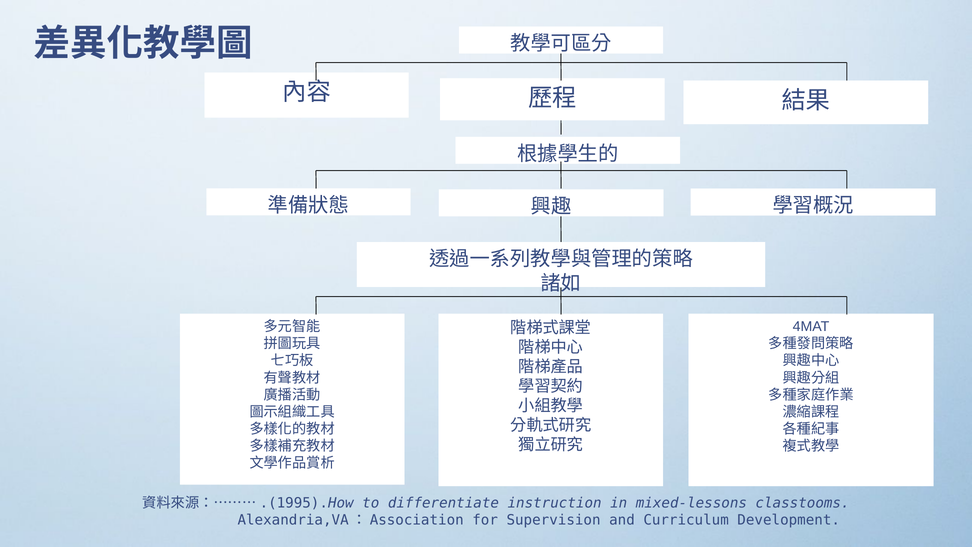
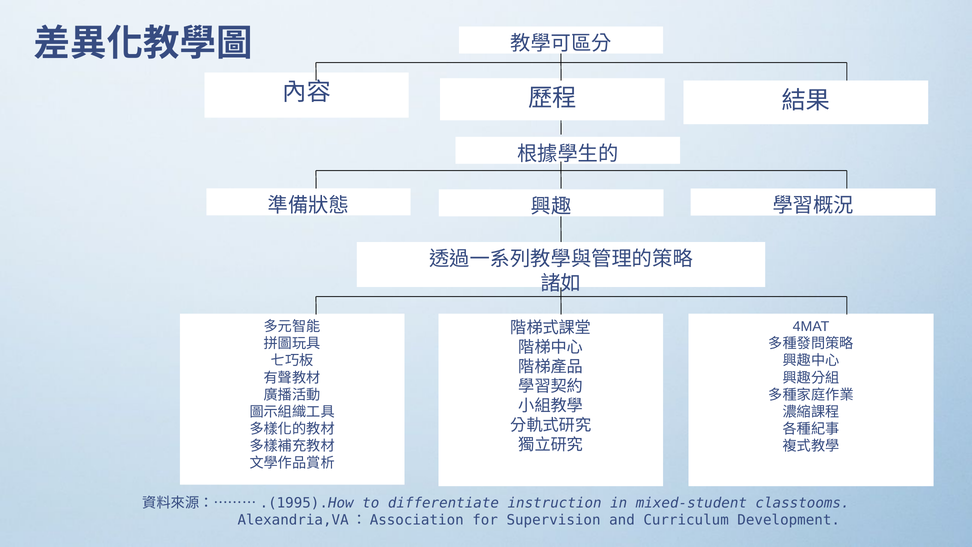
mixed-lessons: mixed-lessons -> mixed-student (691, 503)
